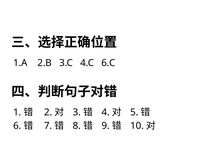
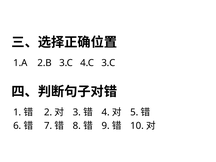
4.C 6.C: 6.C -> 3.C (108, 63)
